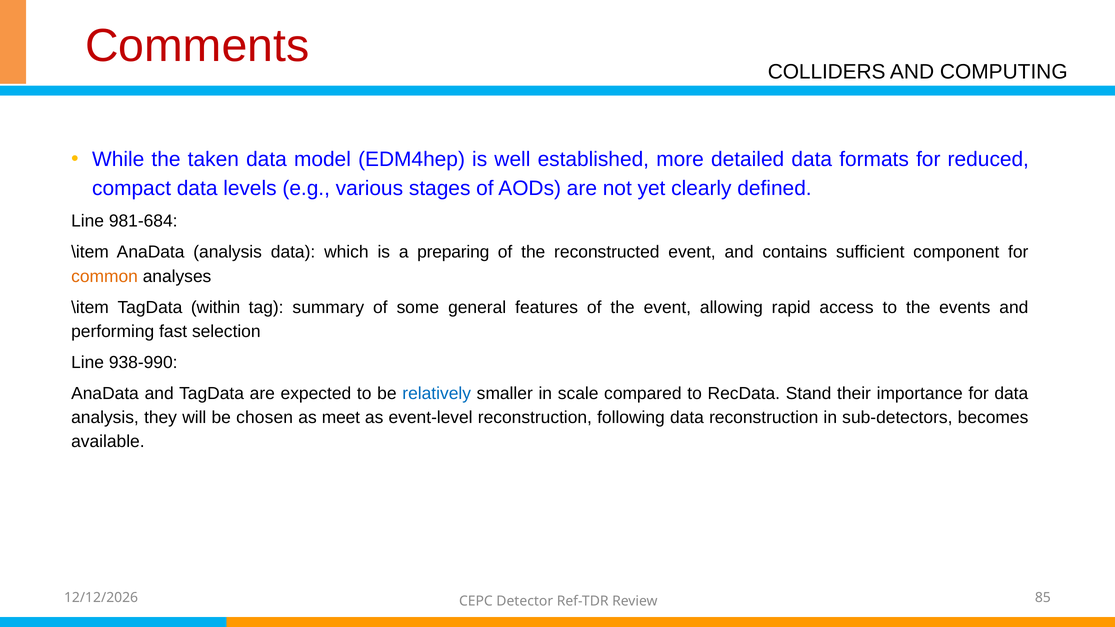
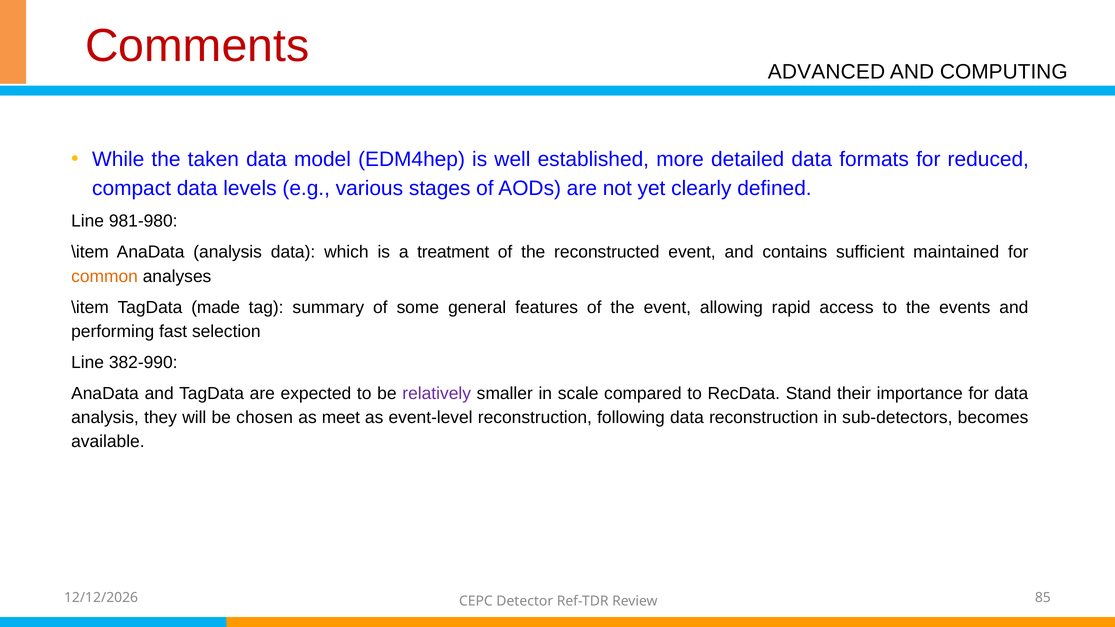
COLLIDERS: COLLIDERS -> ADVANCED (827, 72)
981-684: 981-684 -> 981-980 (143, 221)
preparing: preparing -> treatment (453, 252)
component: component -> maintained (956, 252)
within: within -> made (216, 307)
938-990: 938-990 -> 382-990 (143, 362)
relatively colour: blue -> purple (437, 393)
